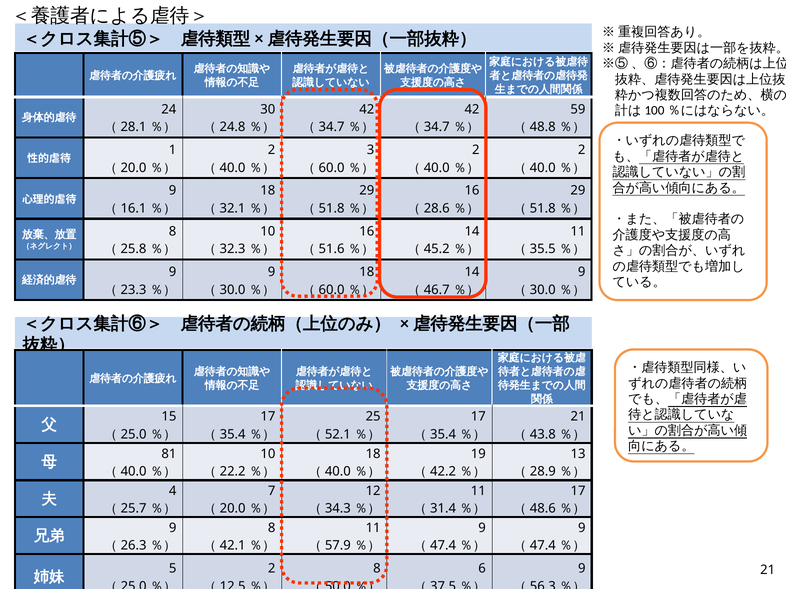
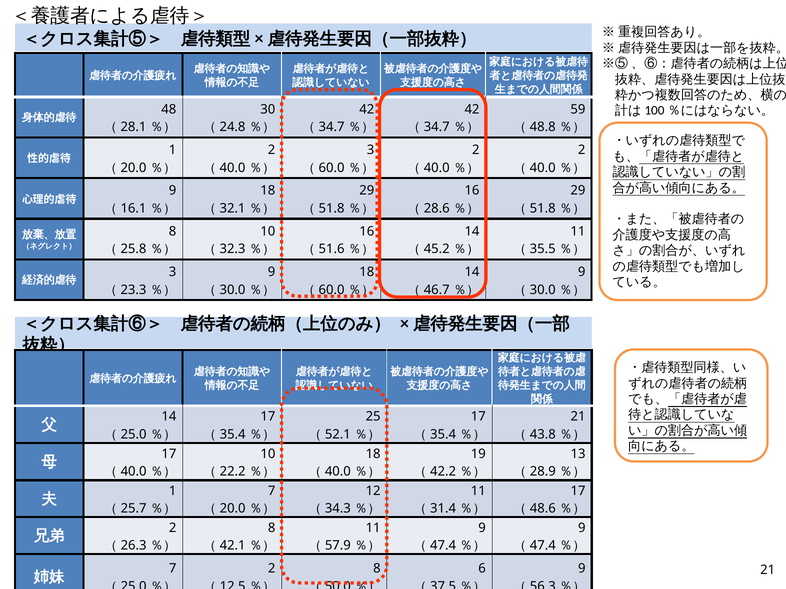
24: 24 -> 48 (169, 109)
9: 9 -> 3 (173, 272)
15: 15 -> 14 (169, 417)
81: 81 -> 17 (169, 454)
4: 4 -> 1 (173, 491)
9: 9 -> 2 (173, 528)
5: 5 -> 7 (173, 569)
